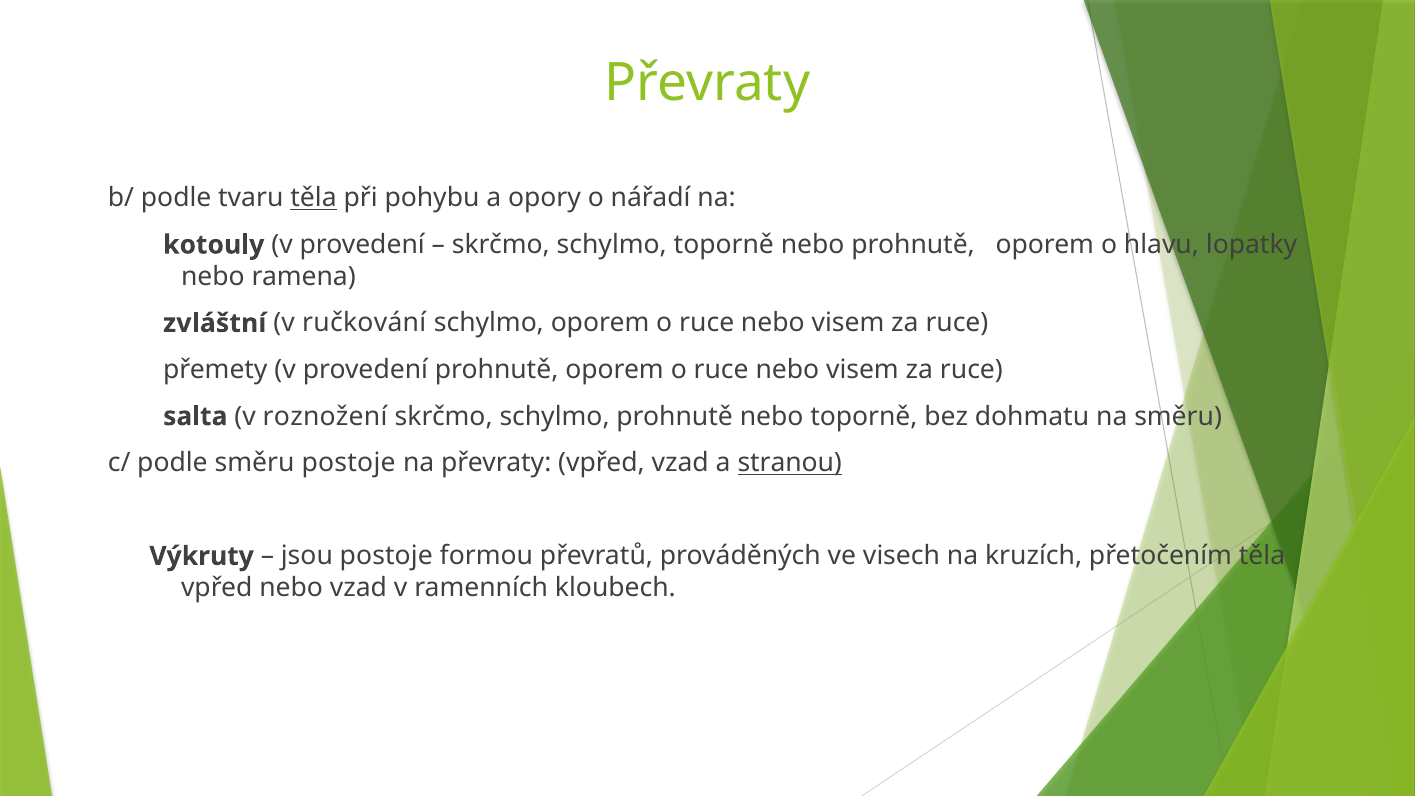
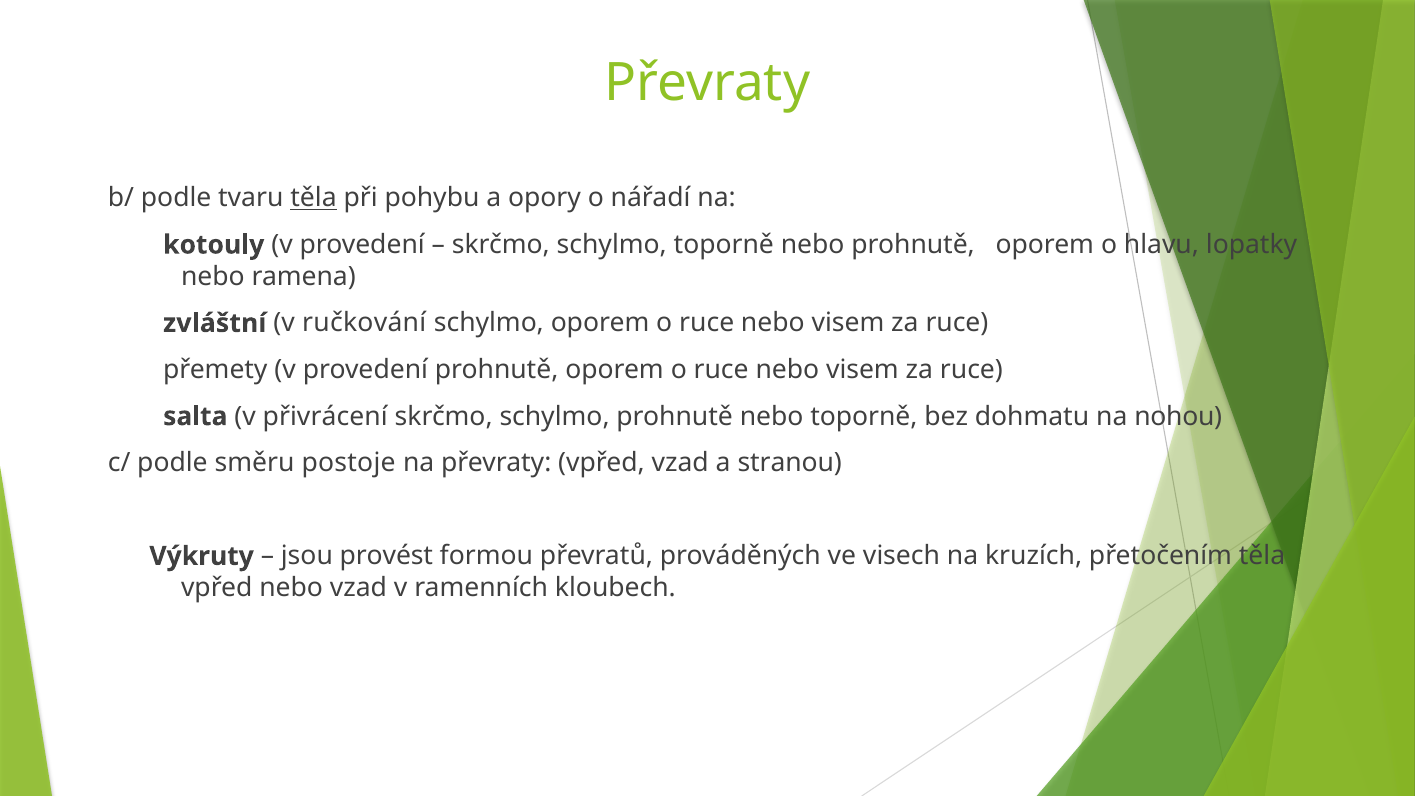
roznožení: roznožení -> přivrácení (325, 416)
na směru: směru -> nohou (1178, 416)
stranou underline: present -> none (790, 463)
jsou postoje: postoje -> provést (386, 556)
